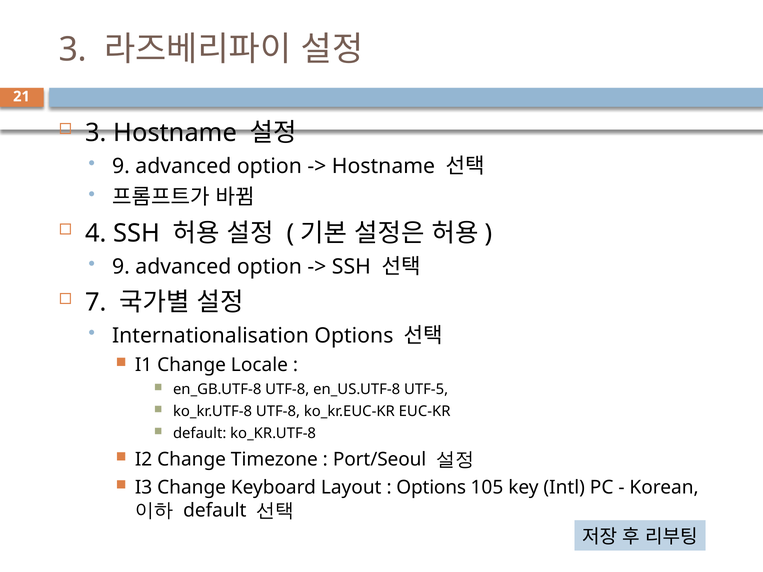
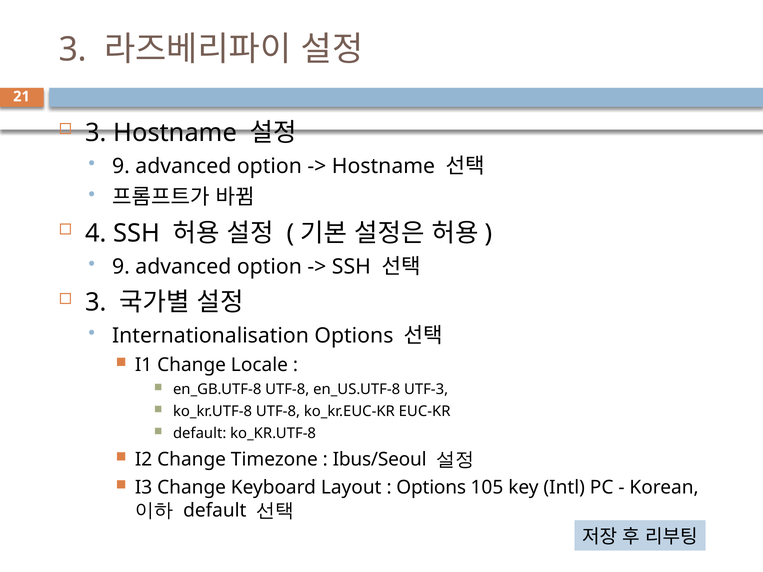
7: 7 -> 3 (96, 302)
UTF-5: UTF-5 -> UTF-3 (426, 390)
Port/Seoul: Port/Seoul -> Ibus/Seoul (380, 460)
